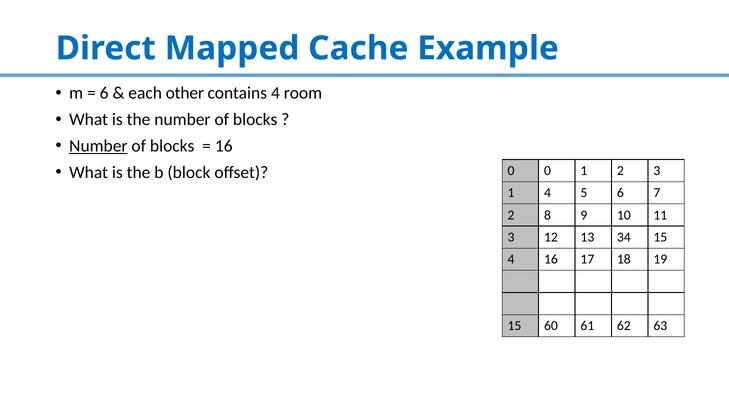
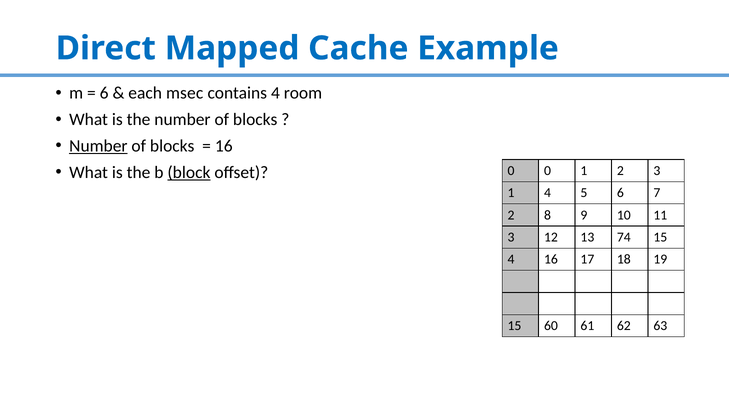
other: other -> msec (185, 93)
block underline: none -> present (189, 172)
34: 34 -> 74 (624, 237)
